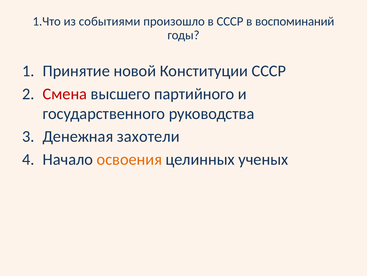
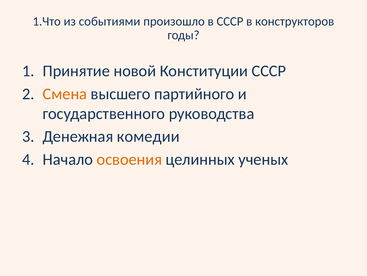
воспоминаний: воспоминаний -> конструкторов (295, 21)
Смена colour: red -> orange (65, 94)
захотели: захотели -> комедии (148, 136)
